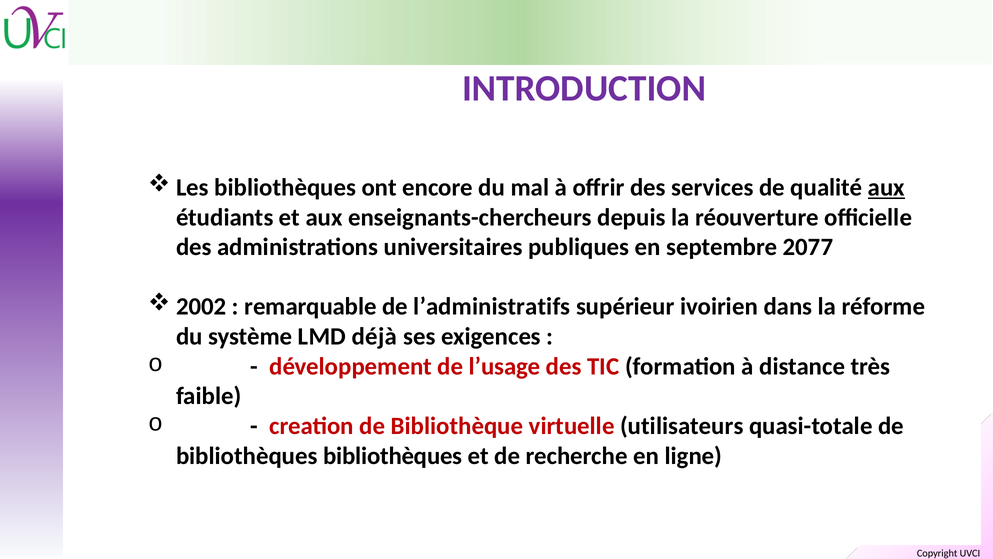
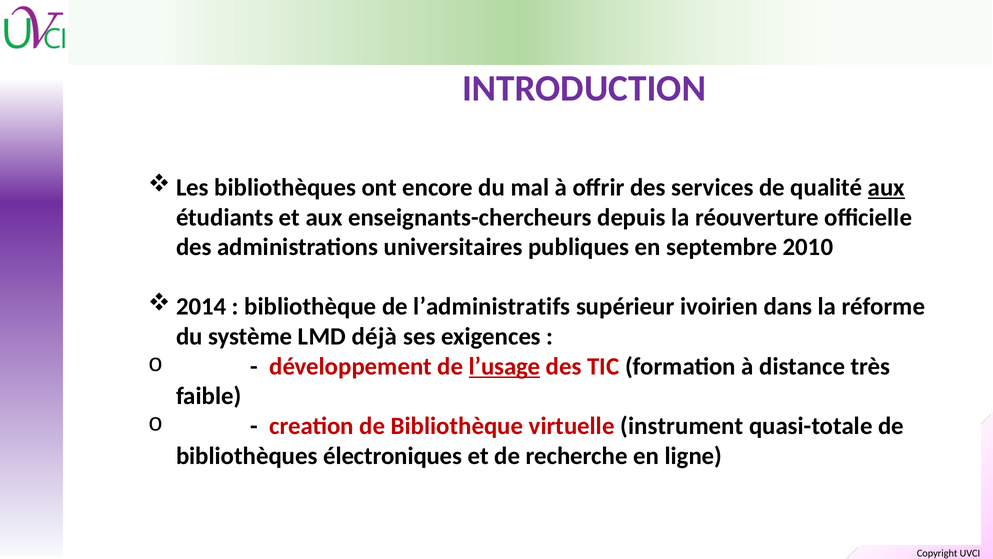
2077: 2077 -> 2010 (808, 247)
2002: 2002 -> 2014 (201, 307)
remarquable: remarquable -> bibliothèque (310, 307)
l’usage underline: none -> present (505, 366)
utilisateurs: utilisateurs -> instrument (682, 426)
bibliothèques bibliothèques: bibliothèques -> électroniques (393, 455)
